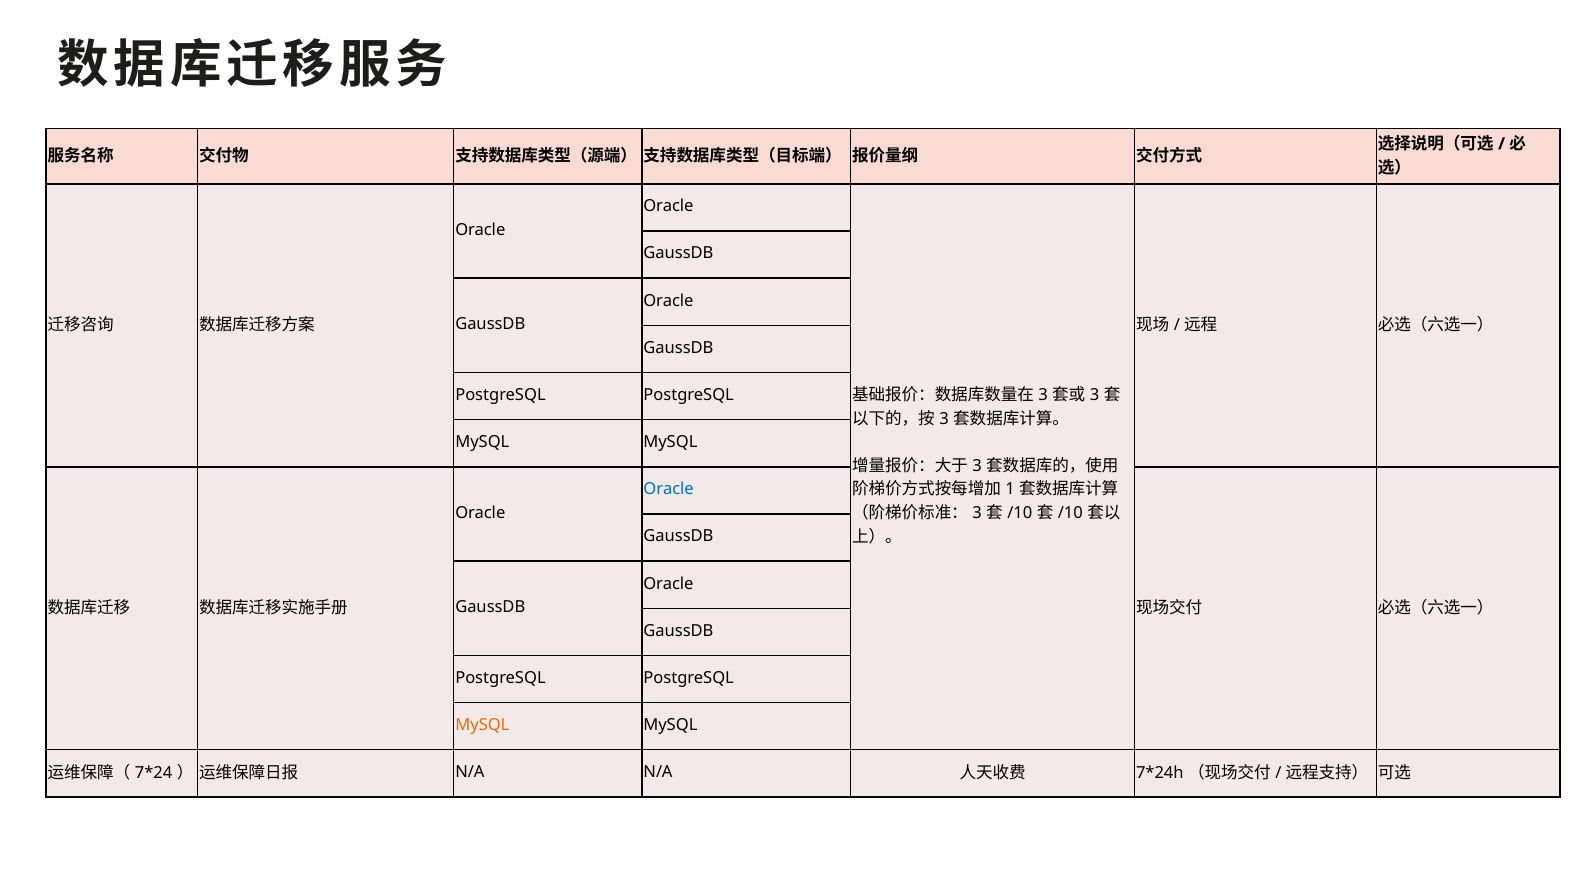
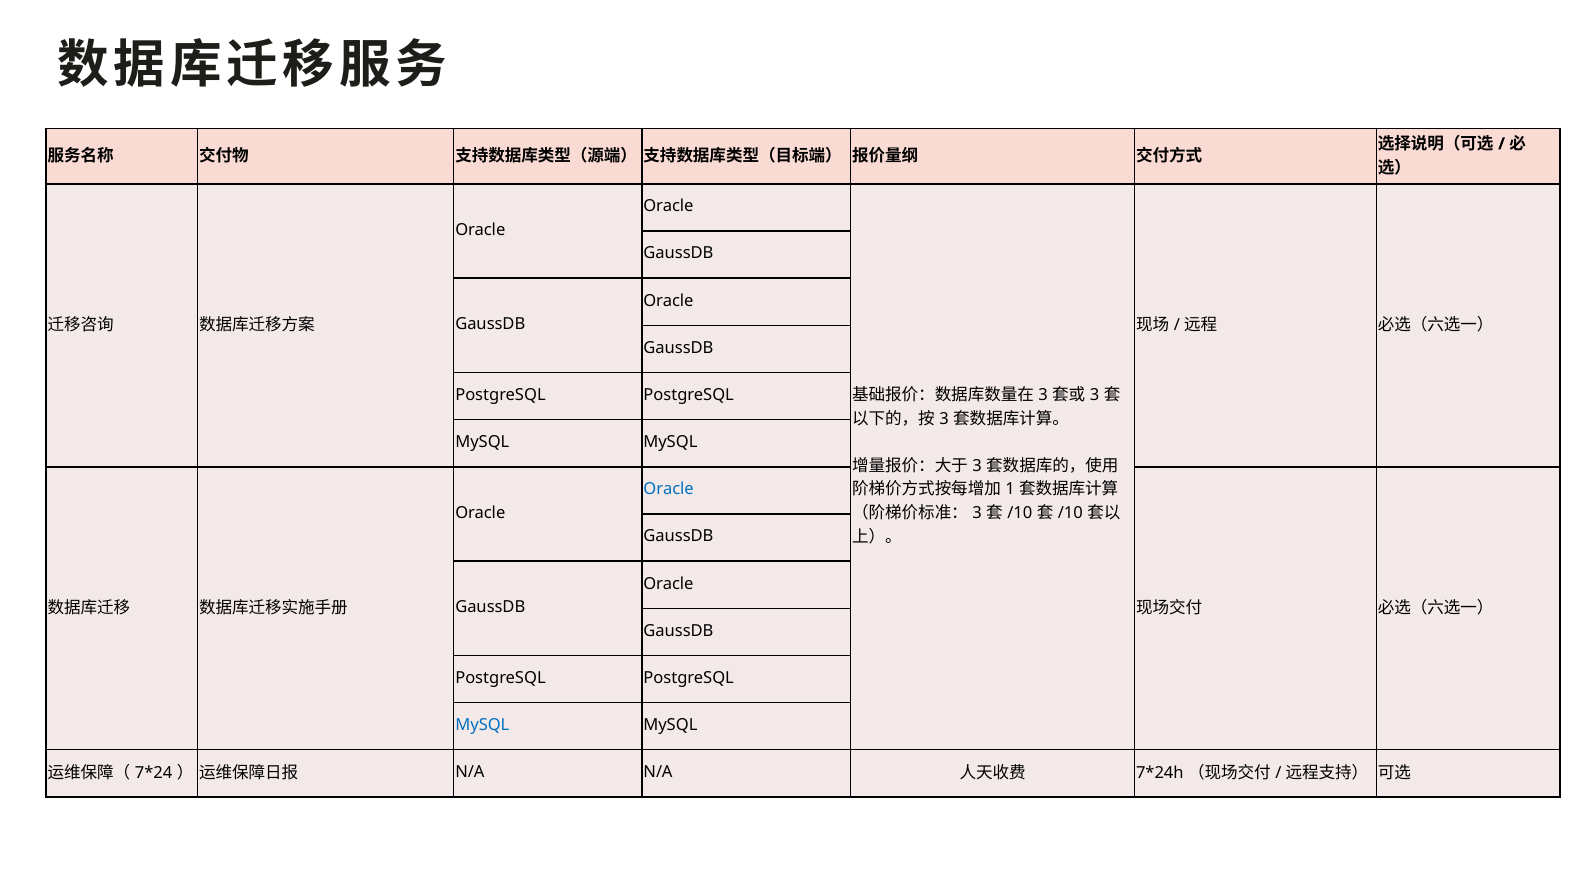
MySQL colour: orange -> blue (482, 725)
